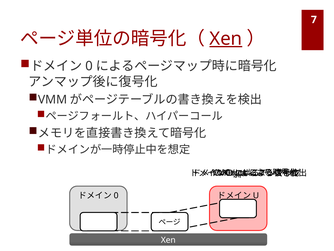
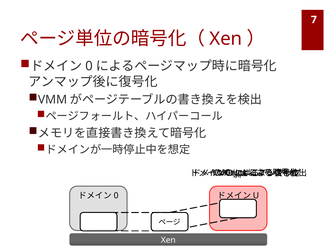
Xen underline: present -> none (226, 39)
